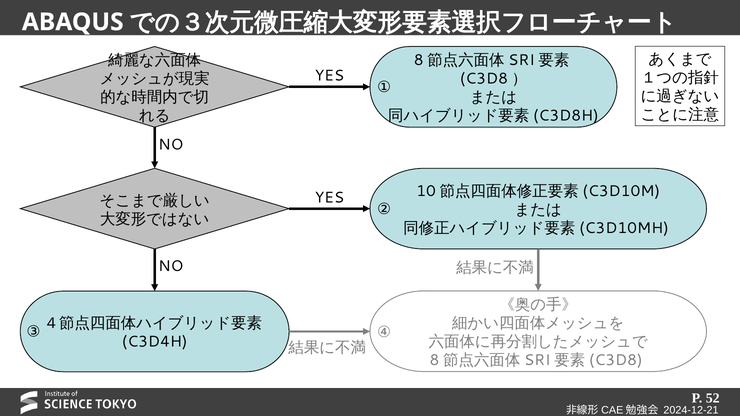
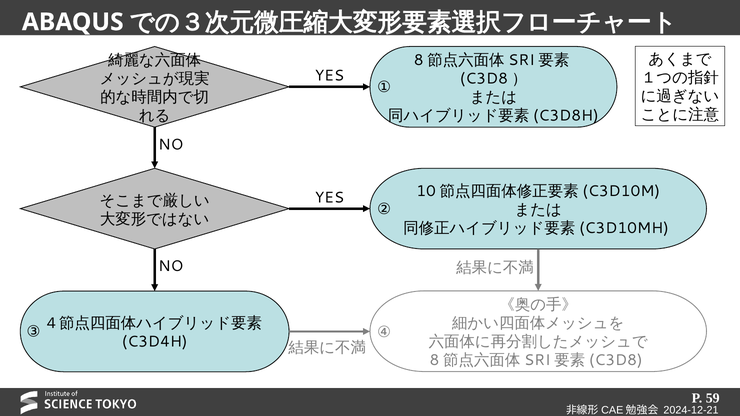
52: 52 -> 59 (713, 399)
